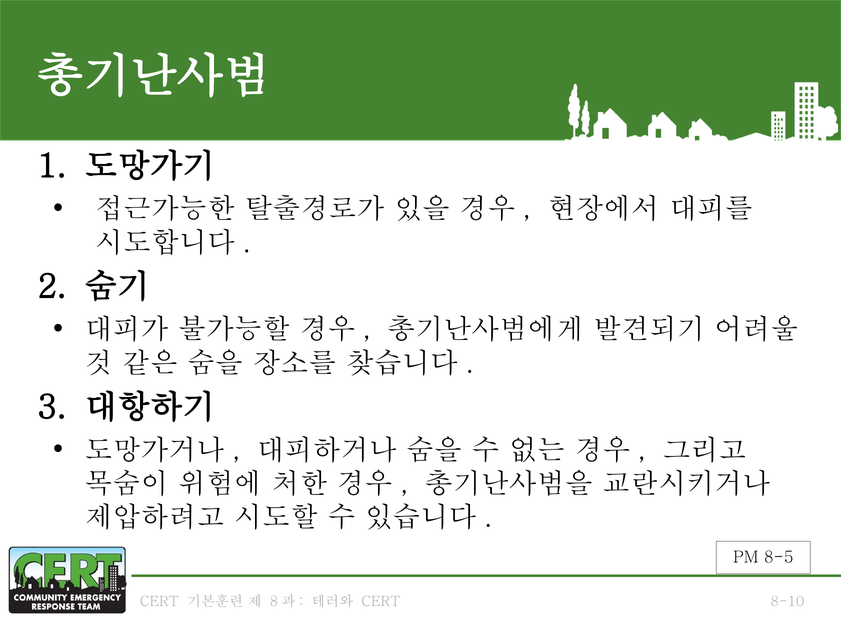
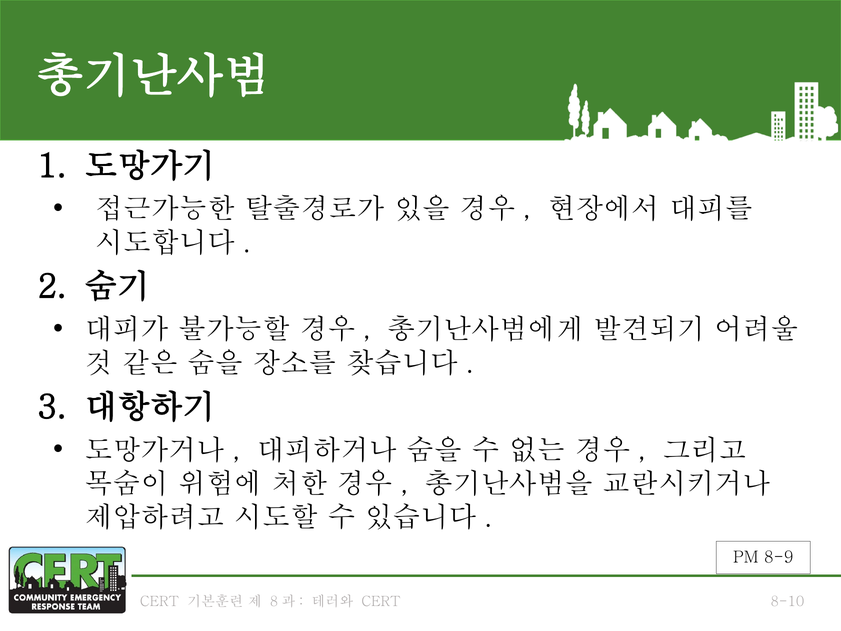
8-5: 8-5 -> 8-9 (779, 557)
